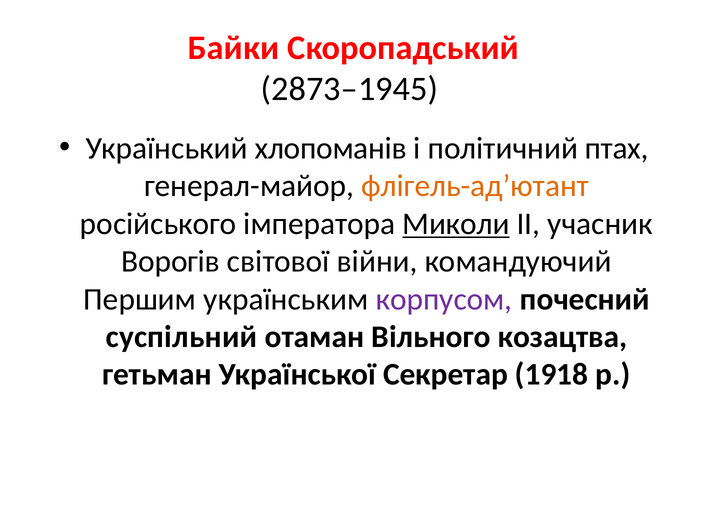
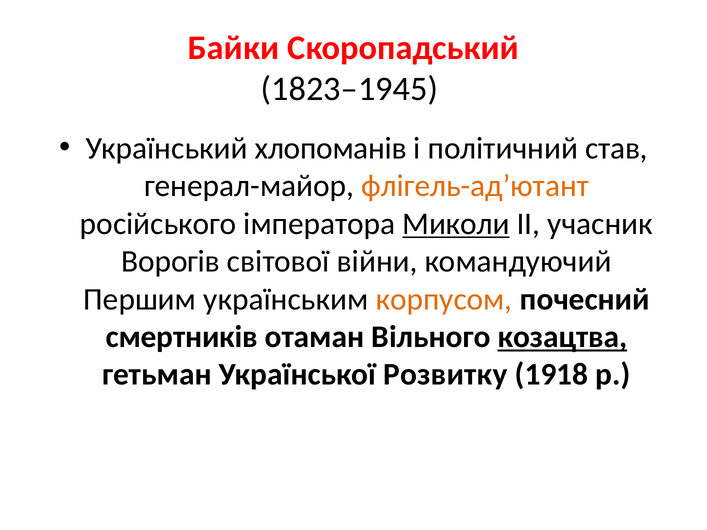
2873–1945: 2873–1945 -> 1823–1945 (349, 89)
птах: птах -> став (616, 148)
корпусом colour: purple -> orange (444, 299)
суспільний: суспільний -> смертників (182, 337)
козацтва underline: none -> present (562, 337)
Секретар: Секретар -> Розвитку (445, 375)
